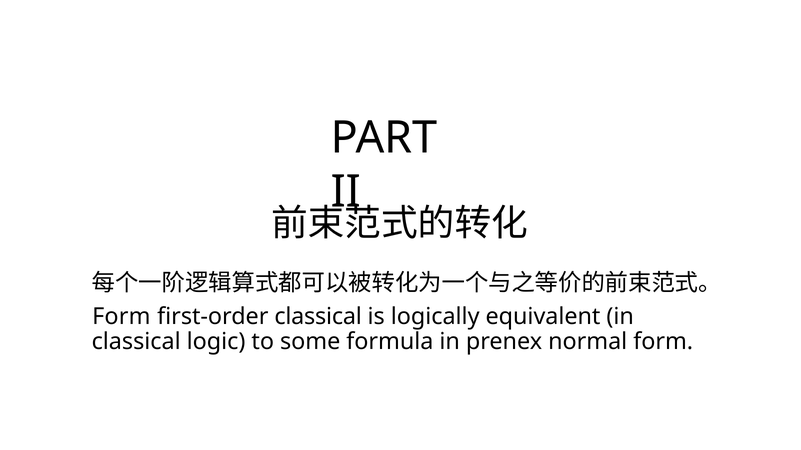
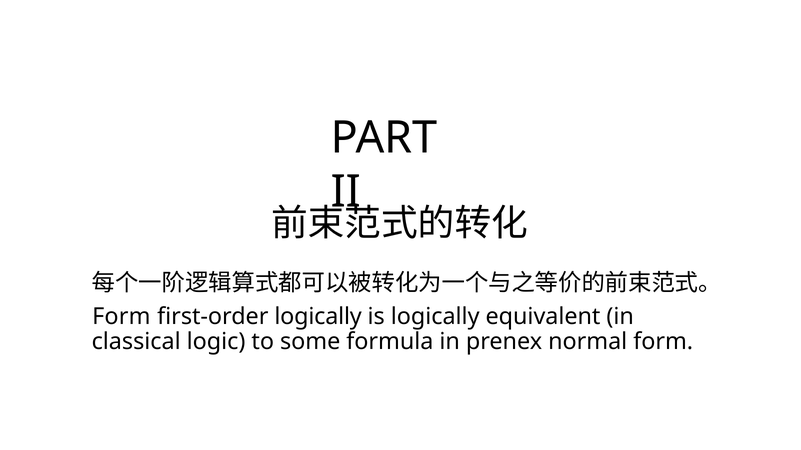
first-order classical: classical -> logically (318, 317)
